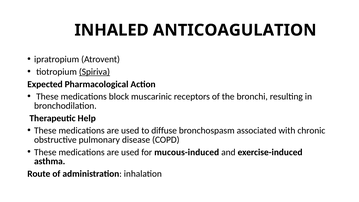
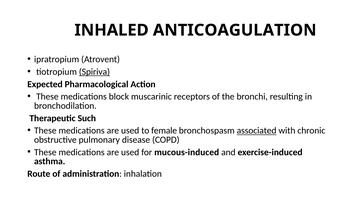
Help: Help -> Such (87, 118)
diffuse: diffuse -> female (164, 131)
associated underline: none -> present (257, 131)
